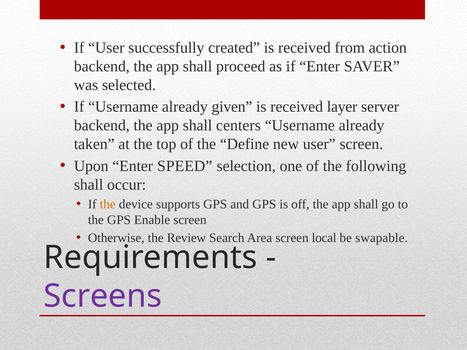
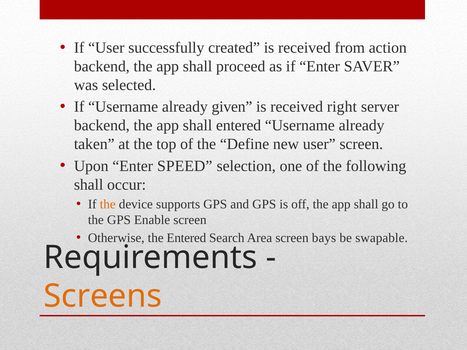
layer: layer -> right (342, 107)
shall centers: centers -> entered (239, 126)
the Review: Review -> Entered (186, 238)
local: local -> bays (324, 238)
Screens colour: purple -> orange (103, 296)
